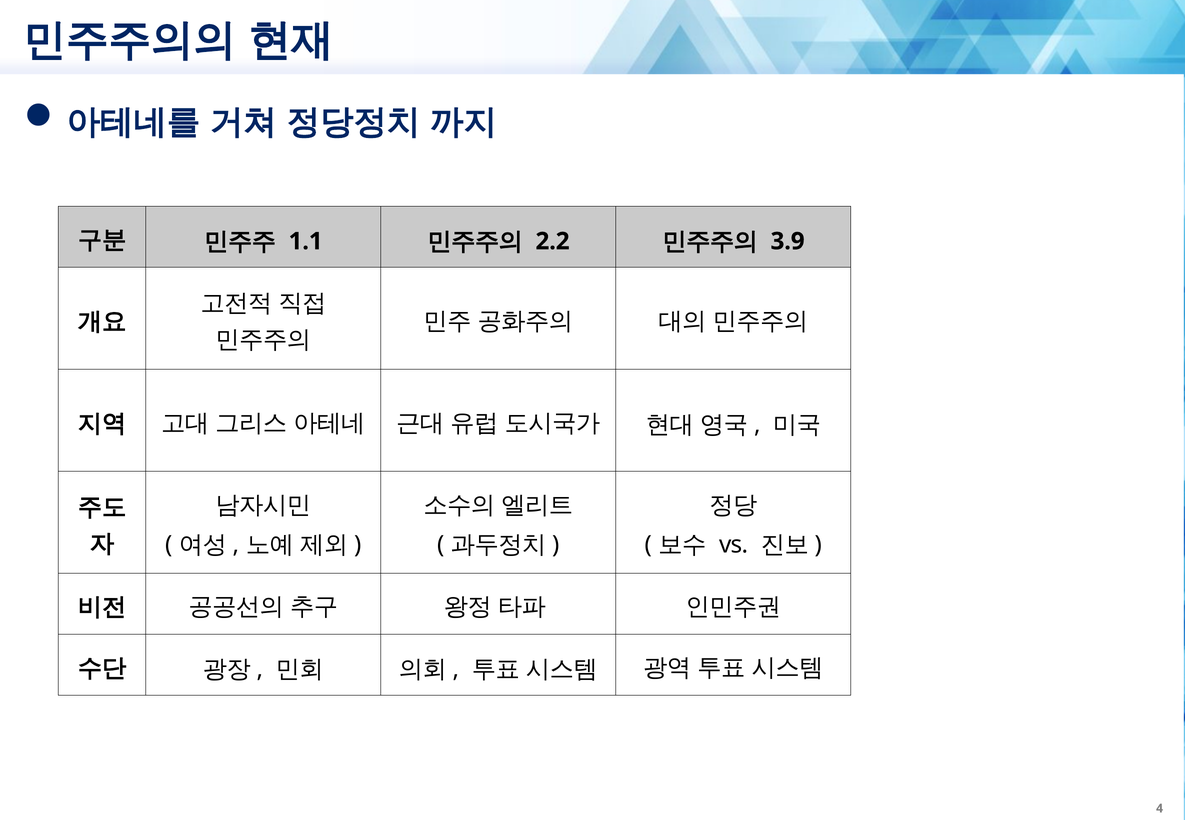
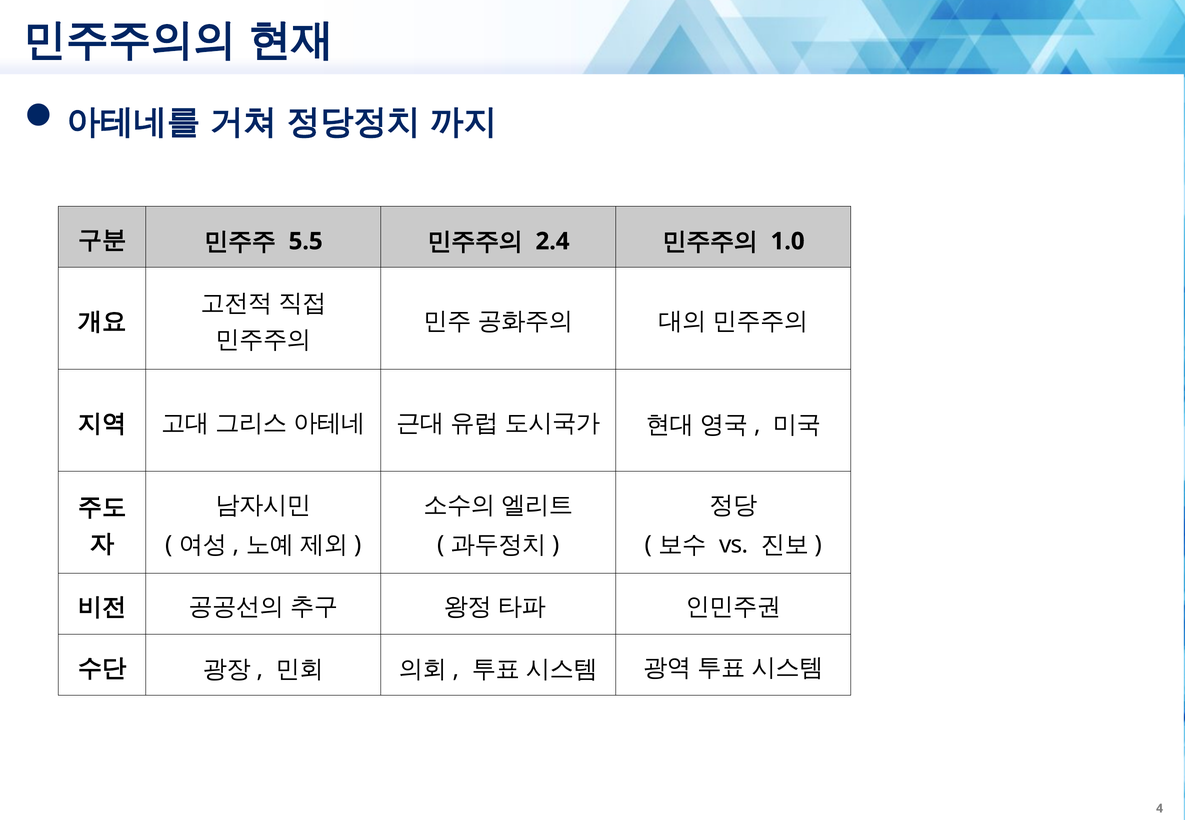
1.1: 1.1 -> 5.5 (306, 241)
2.2: 2.2 -> 2.4 (553, 241)
3.9: 3.9 -> 1.0 (788, 241)
